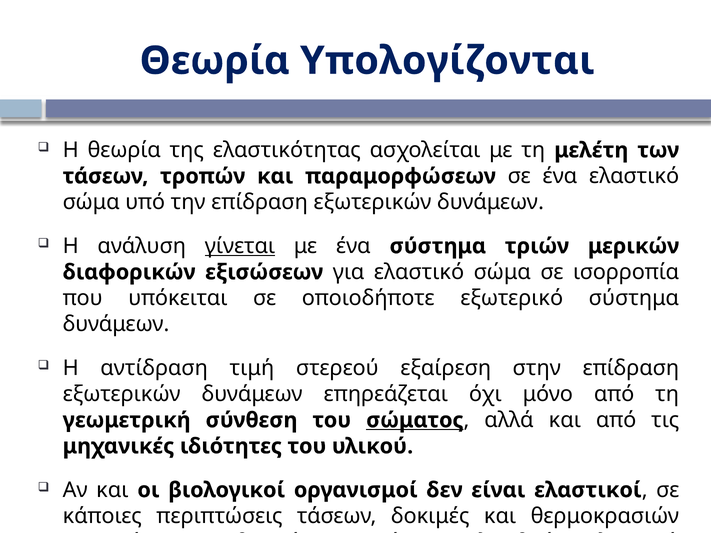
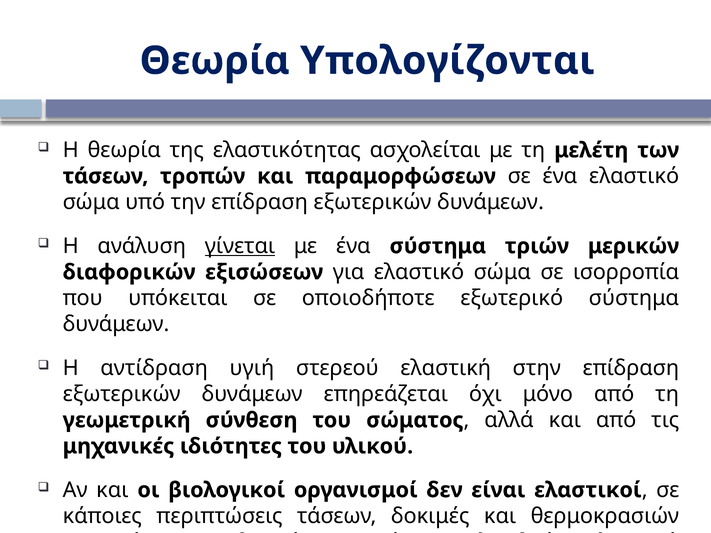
τιμή: τιμή -> υγιή (252, 368)
στερεού εξαίρεση: εξαίρεση -> ελαστική (446, 368)
σώματος underline: present -> none (415, 420)
